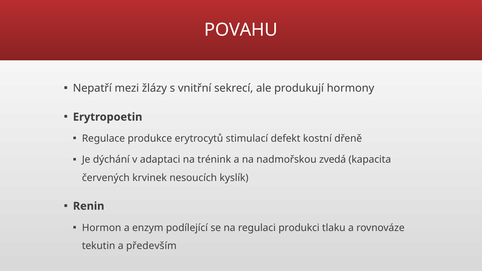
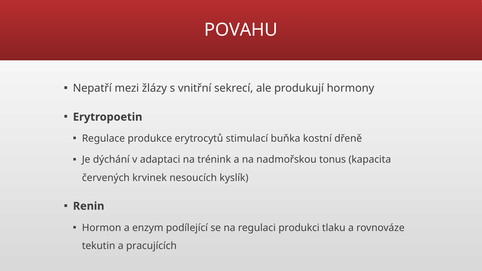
defekt: defekt -> buňka (286, 139)
zvedá: zvedá -> tonus (333, 160)
především: především -> pracujících (151, 246)
